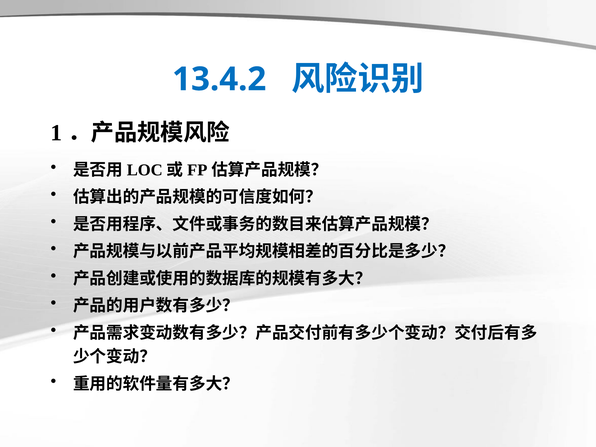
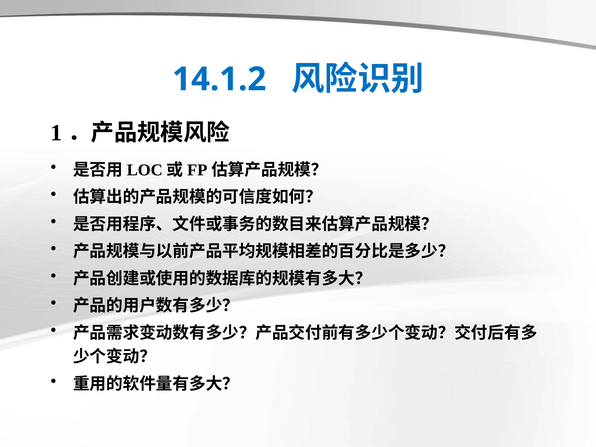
13.4.2: 13.4.2 -> 14.1.2 (219, 79)
